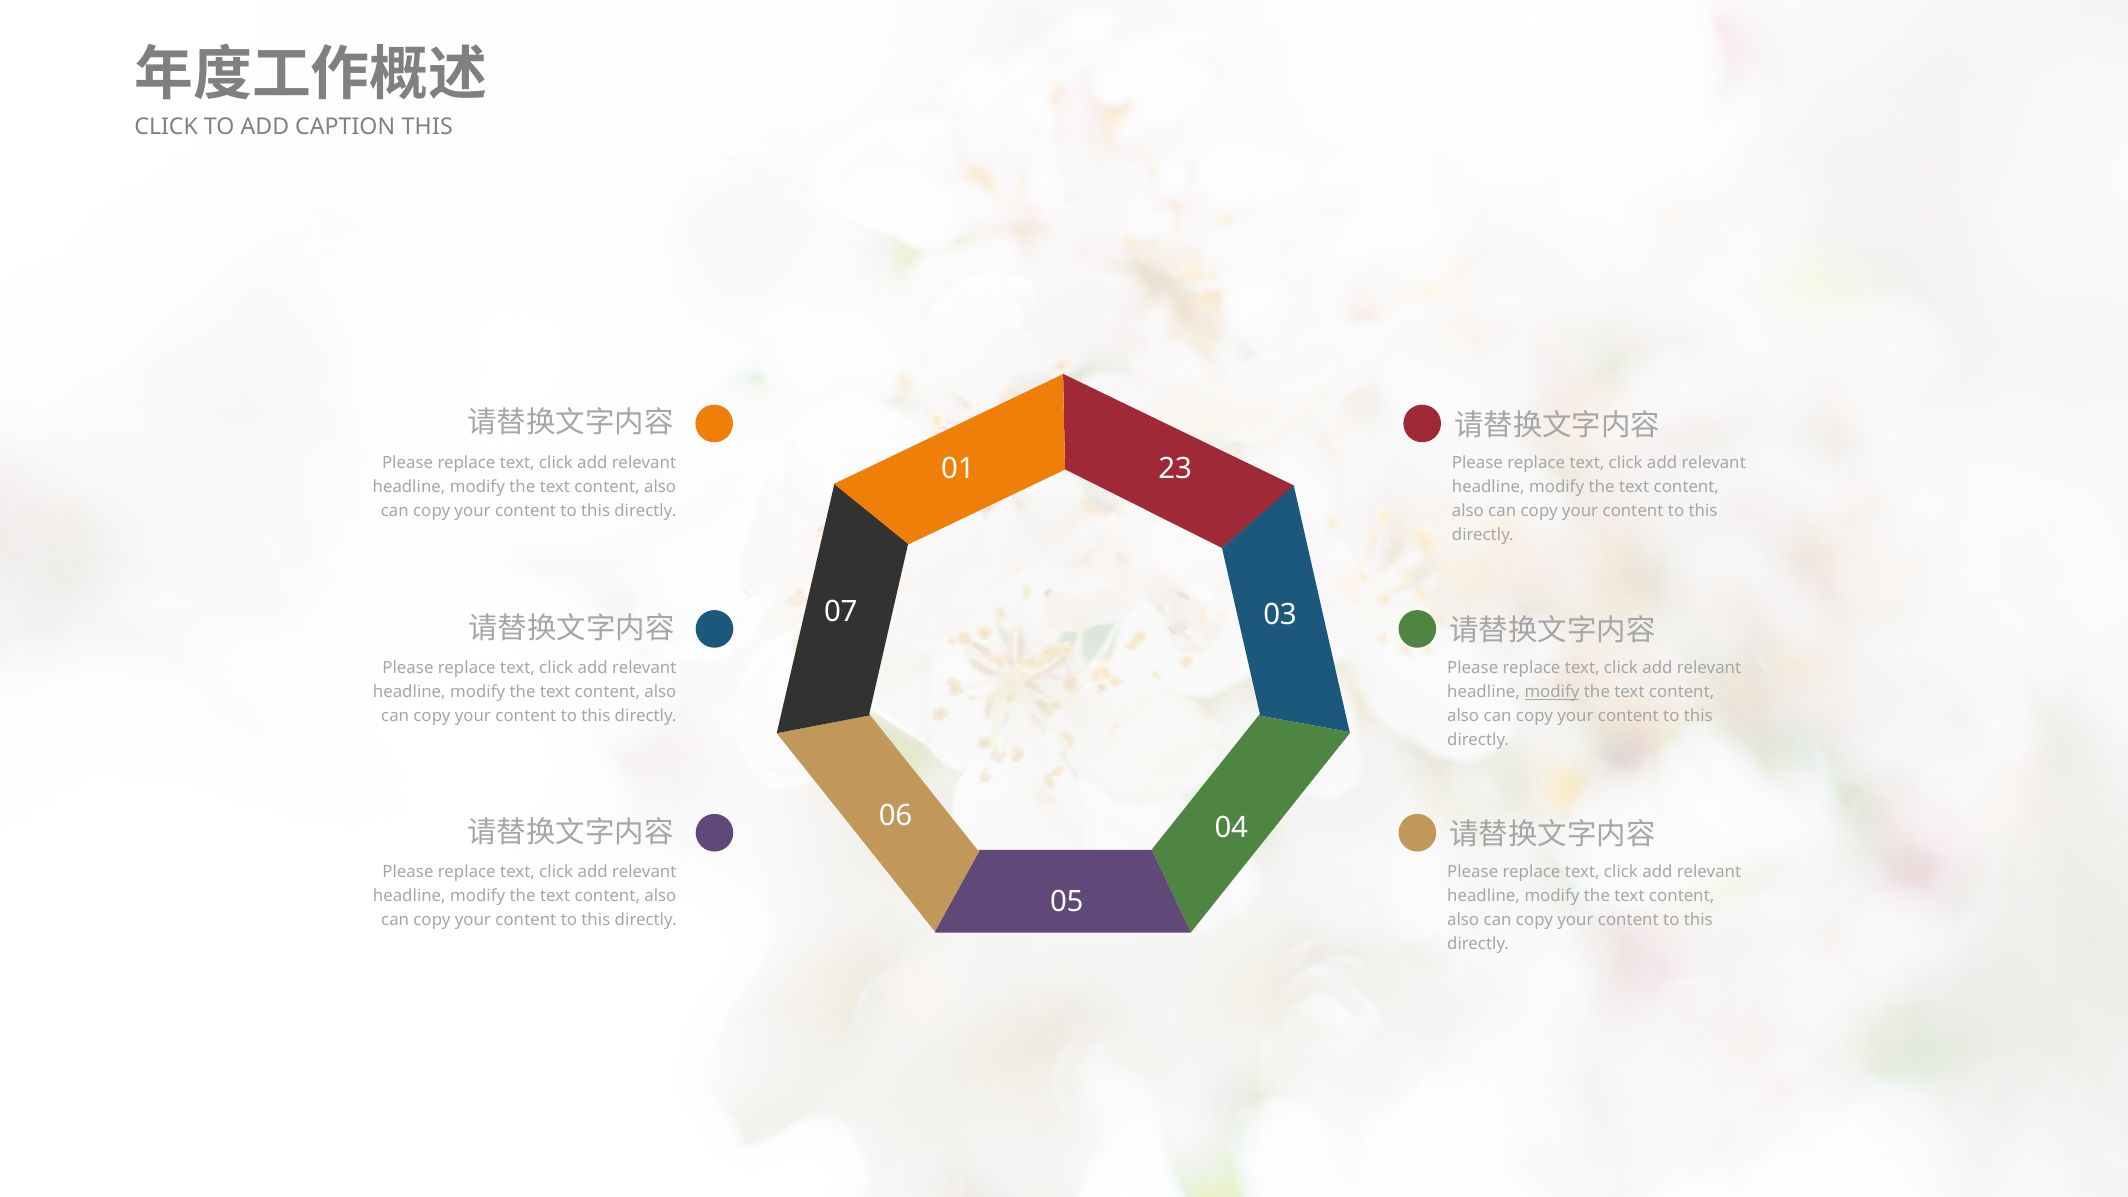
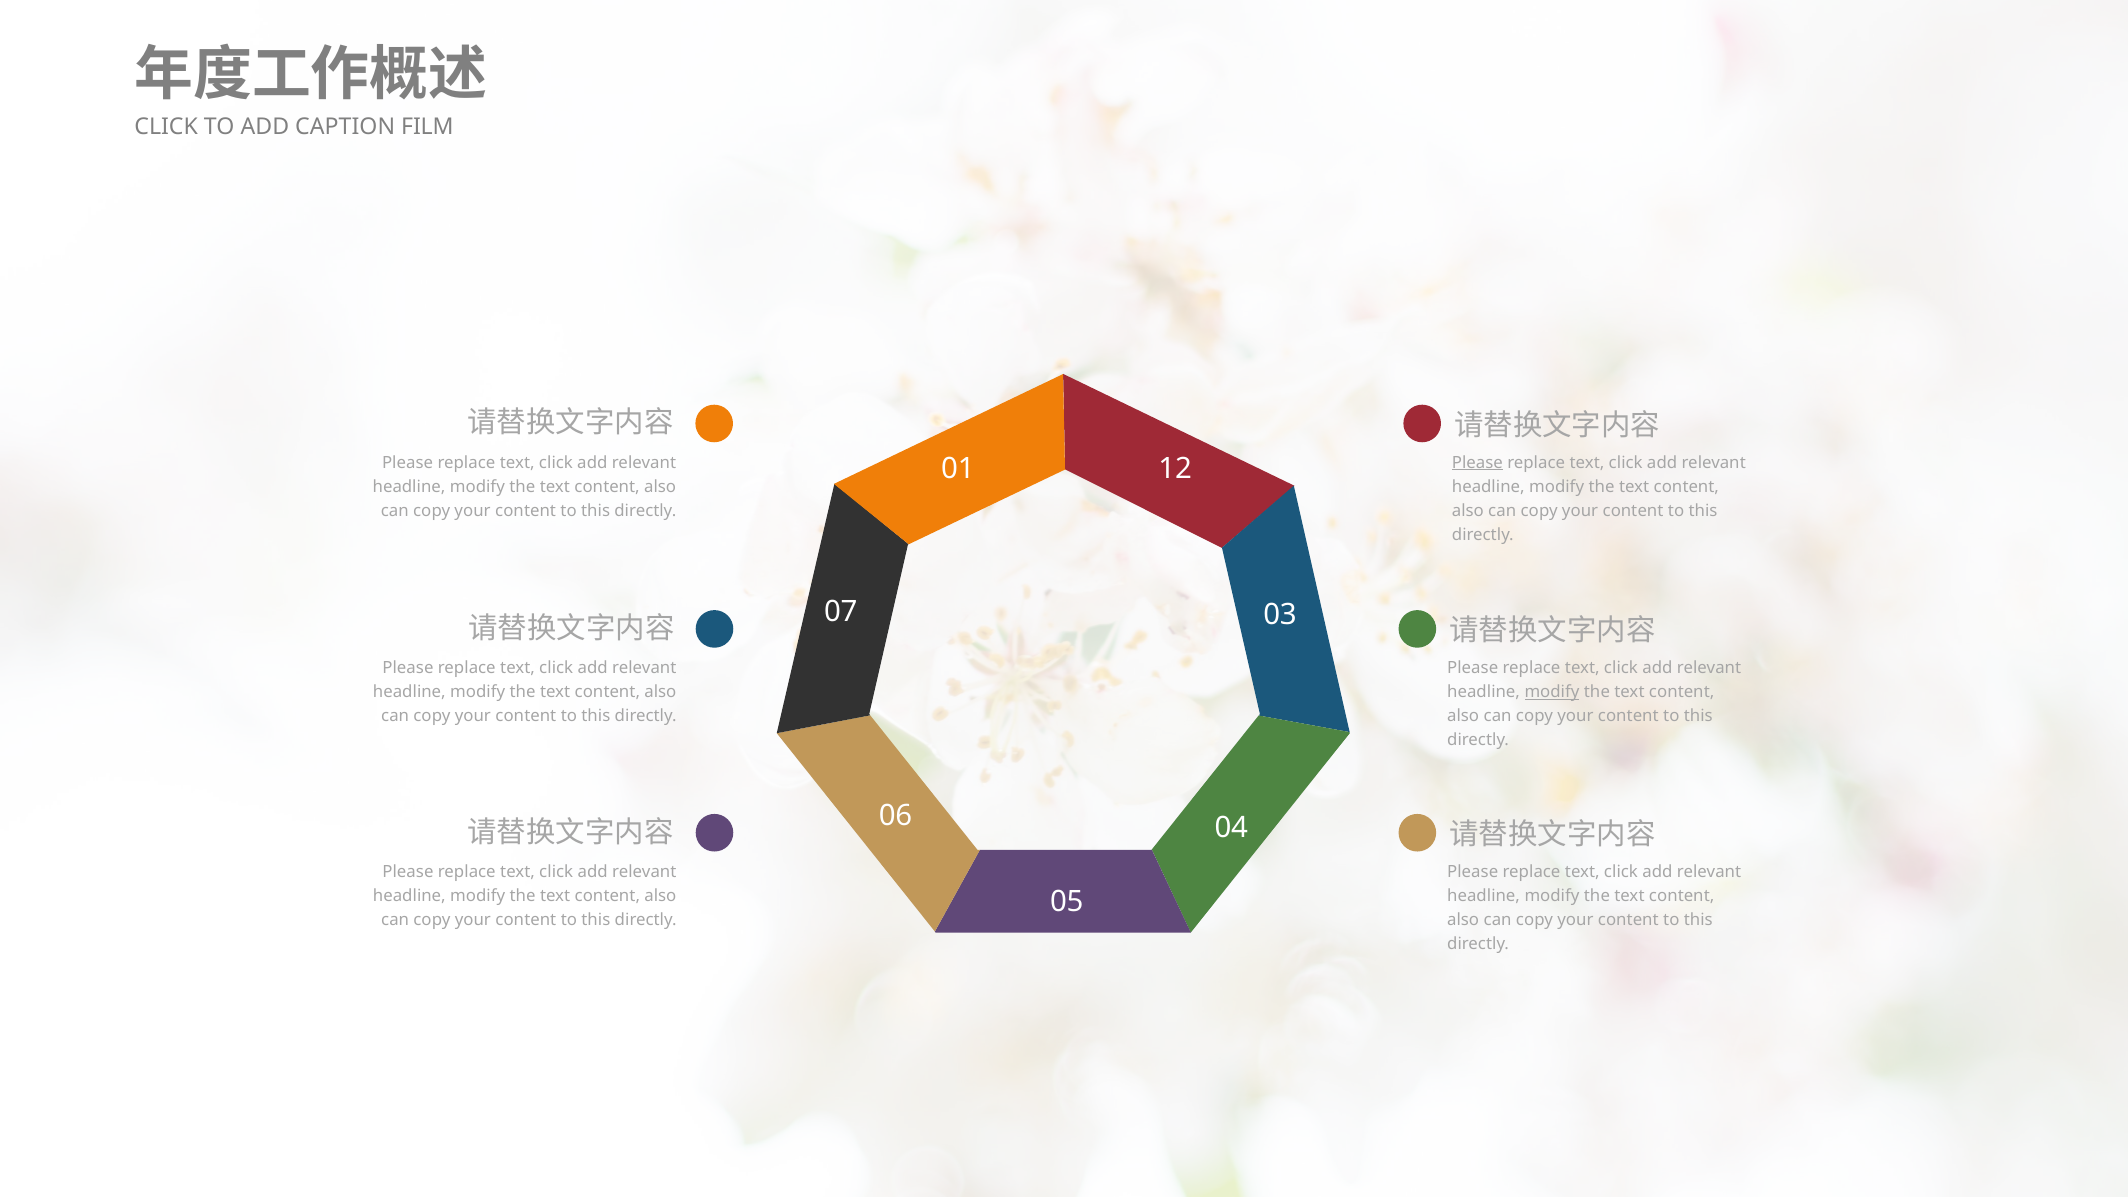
CAPTION THIS: THIS -> FILM (427, 127)
Please underline: none -> present (1477, 462)
23: 23 -> 12 (1175, 469)
